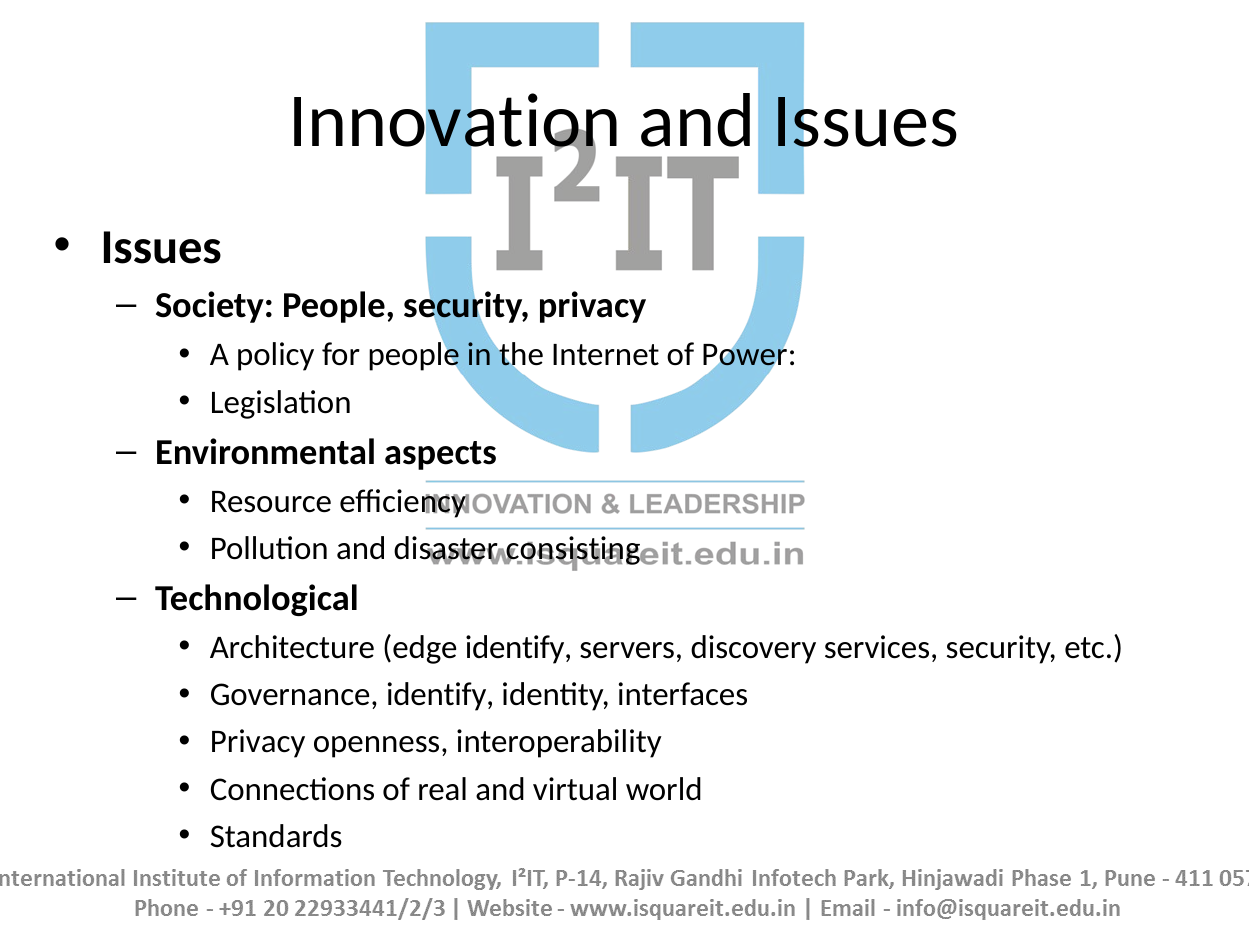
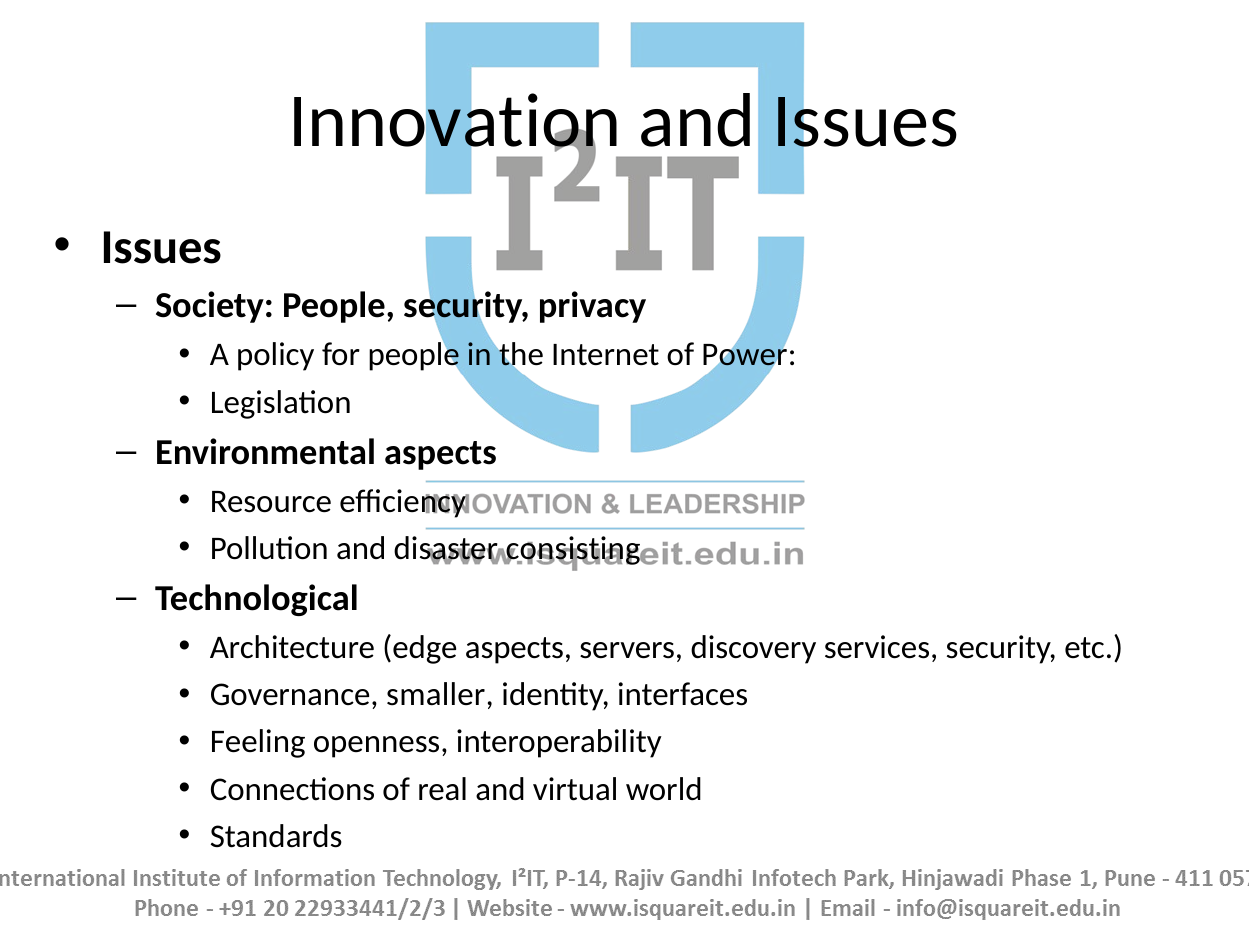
edge identify: identify -> aspects (519, 648)
Governance identify: identify -> smaller (440, 695)
Privacy: Privacy -> Feeling (258, 742)
